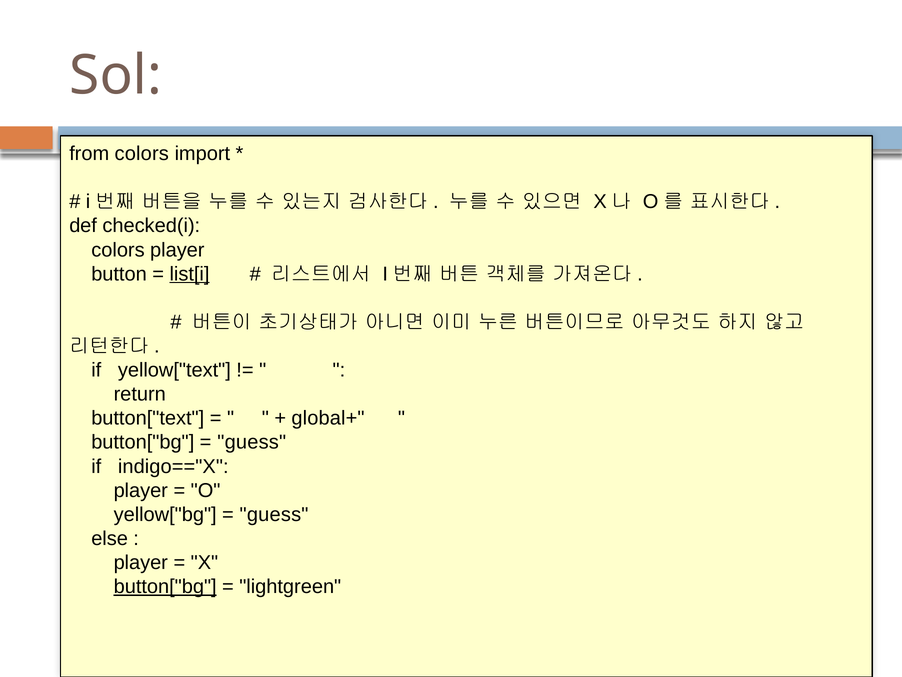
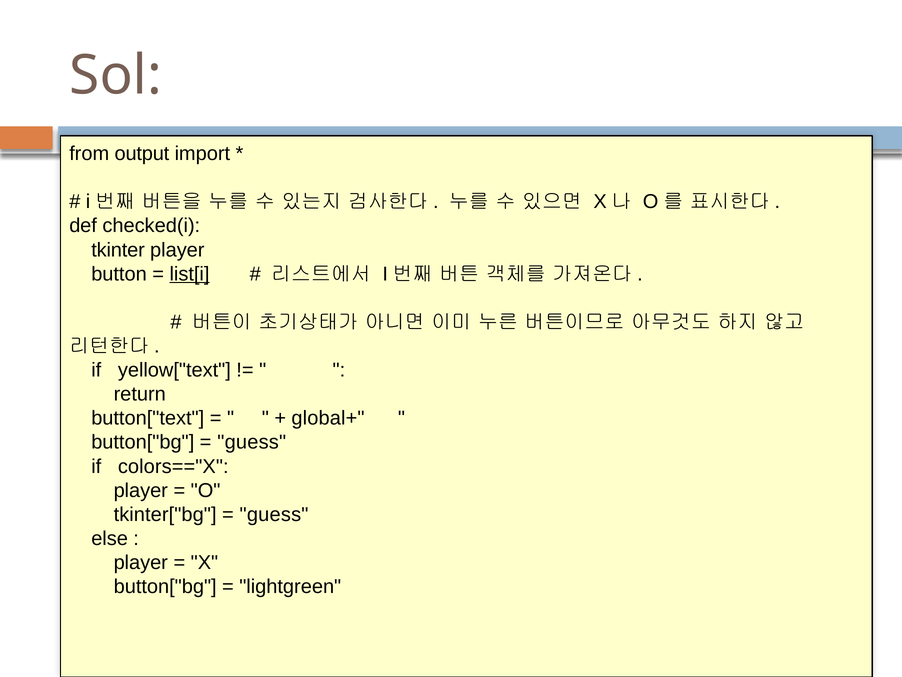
from colors: colors -> output (142, 154)
colors: colors -> tkinter (118, 250)
indigo=="X: indigo=="X -> colors=="X (173, 466)
yellow["bg: yellow["bg -> tkinter["bg (165, 514)
button["bg underline: present -> none (165, 586)
